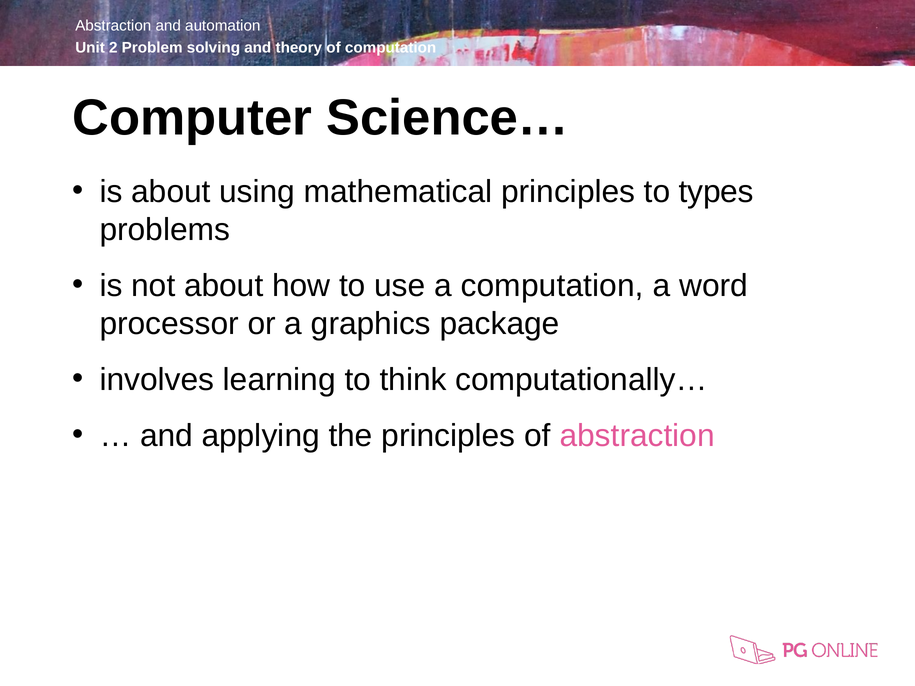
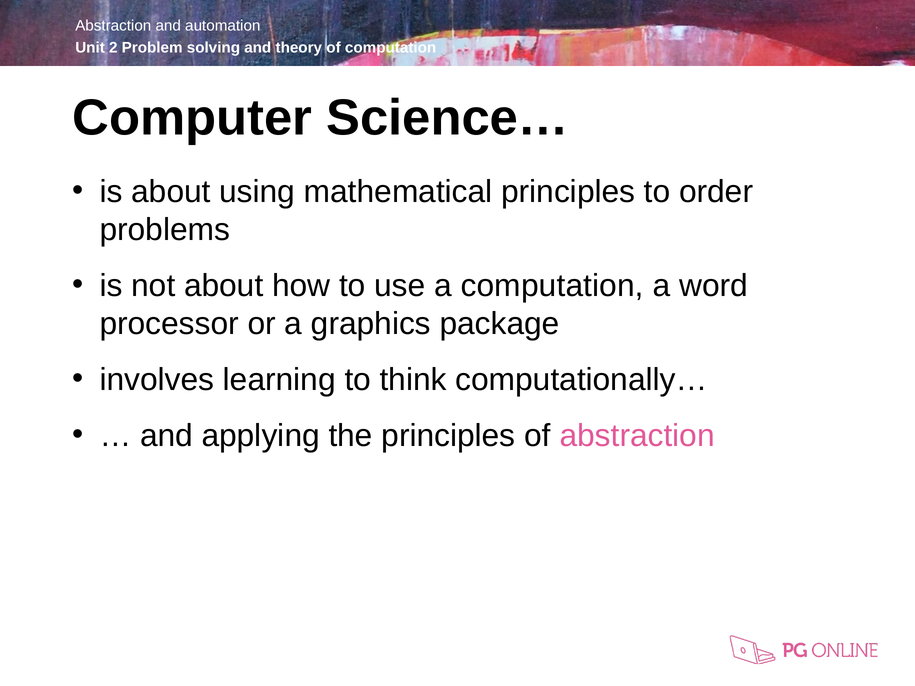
types: types -> order (716, 192)
